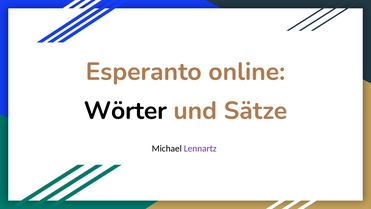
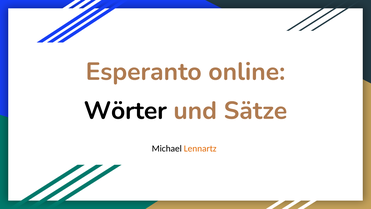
Lennartz colour: purple -> orange (200, 148)
